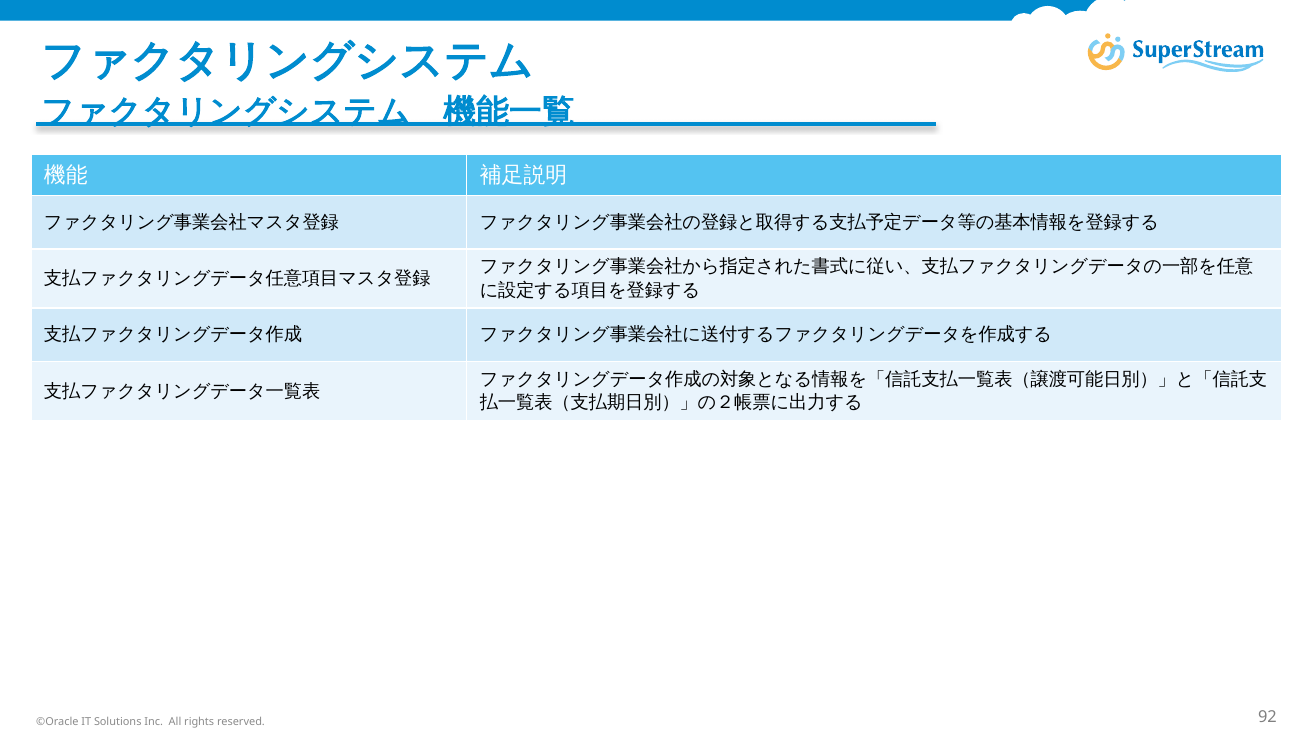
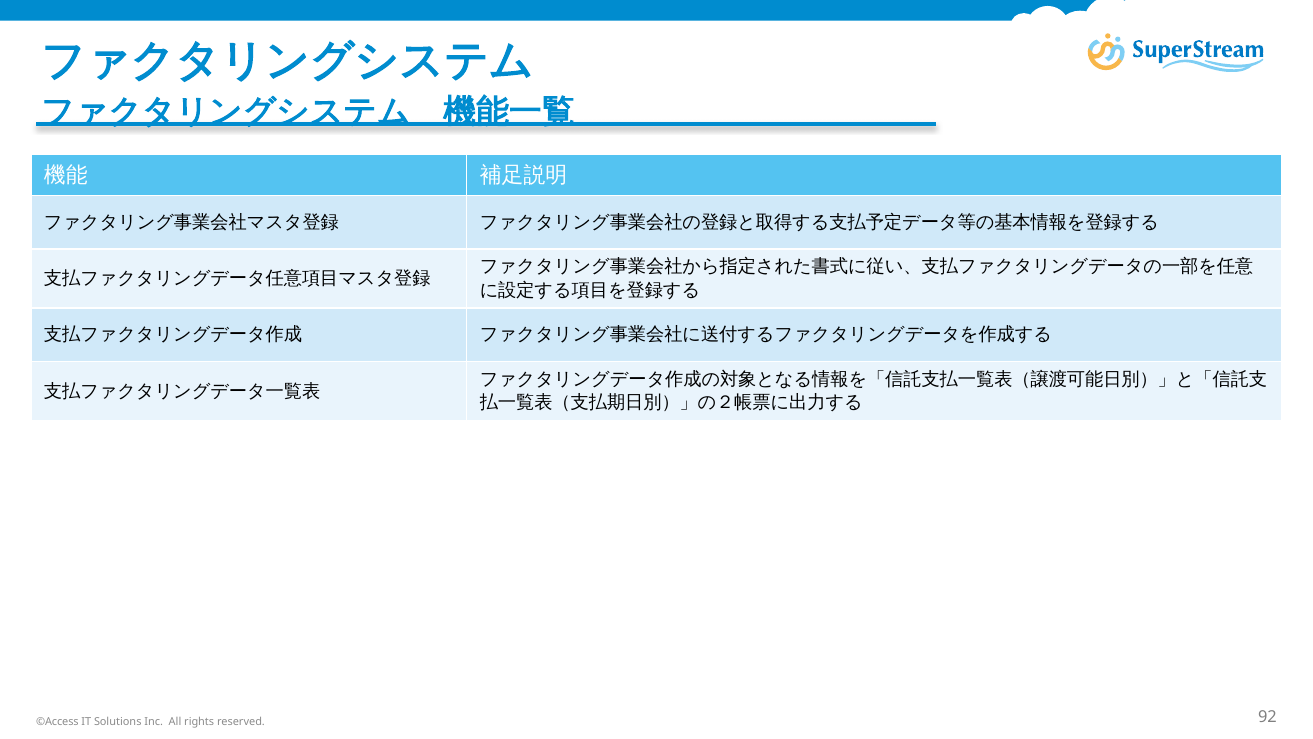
©Oracle: ©Oracle -> ©Access (57, 722)
